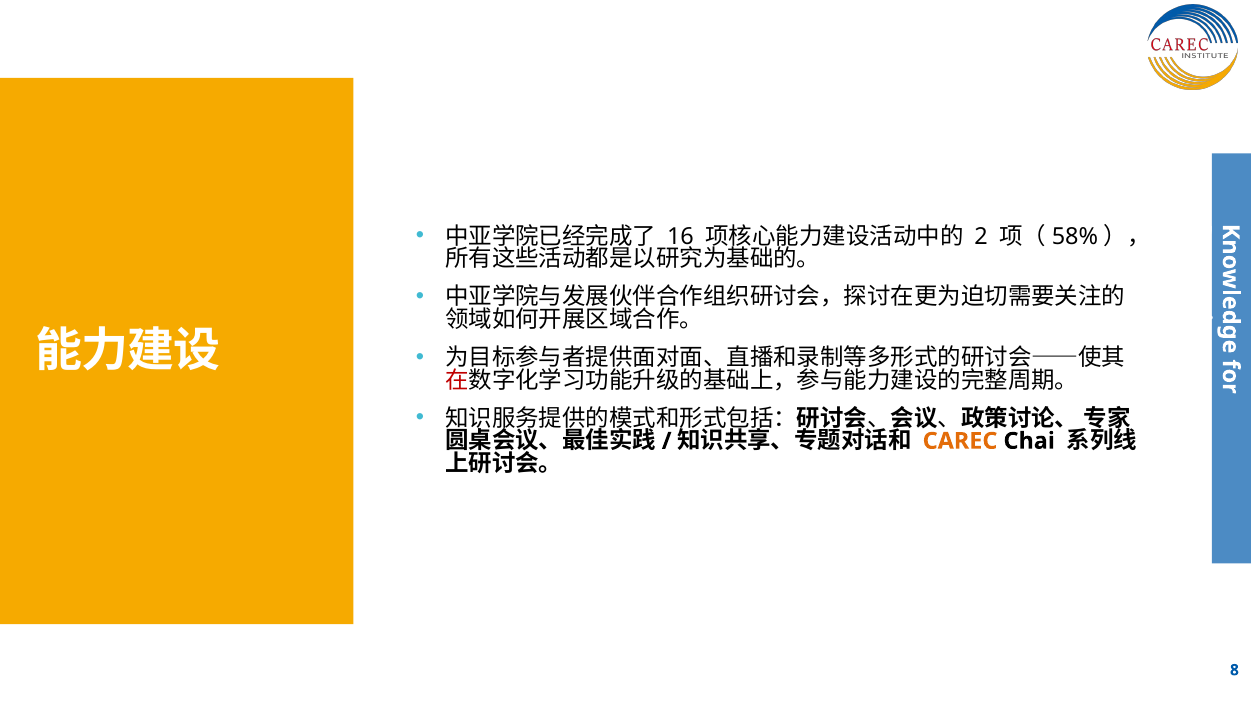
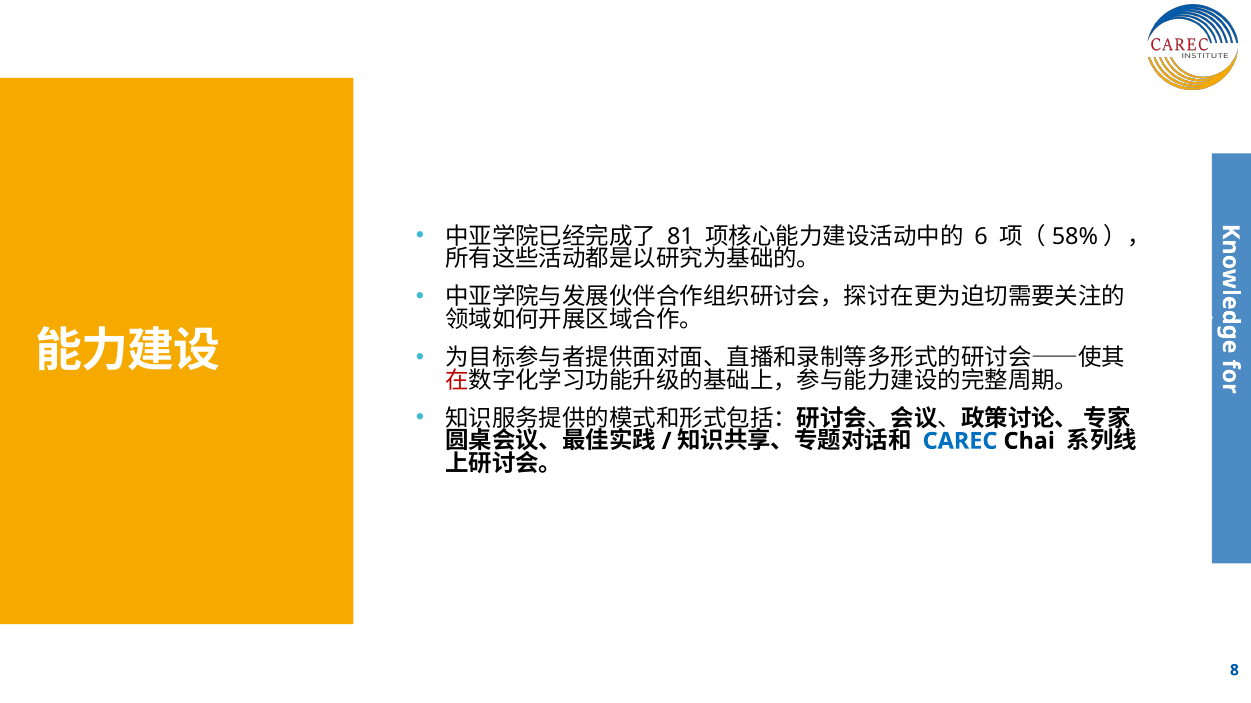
16: 16 -> 81 (680, 237)
2: 2 -> 6 (981, 237)
CAREC colour: orange -> blue (960, 441)
